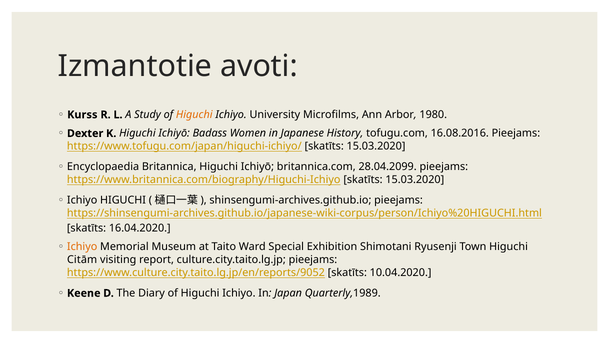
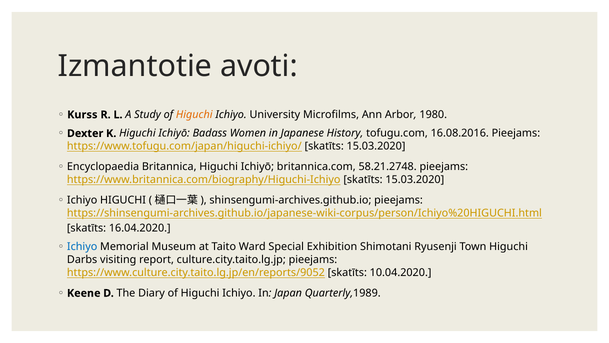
28.04.2099: 28.04.2099 -> 58.21.2748 (388, 167)
Ichiyo colour: orange -> blue (82, 246)
Citām: Citām -> Darbs (82, 259)
